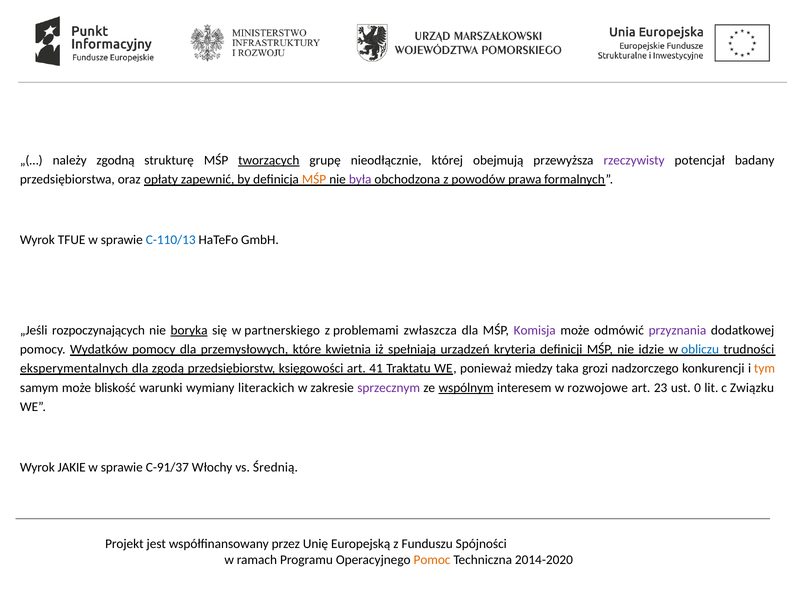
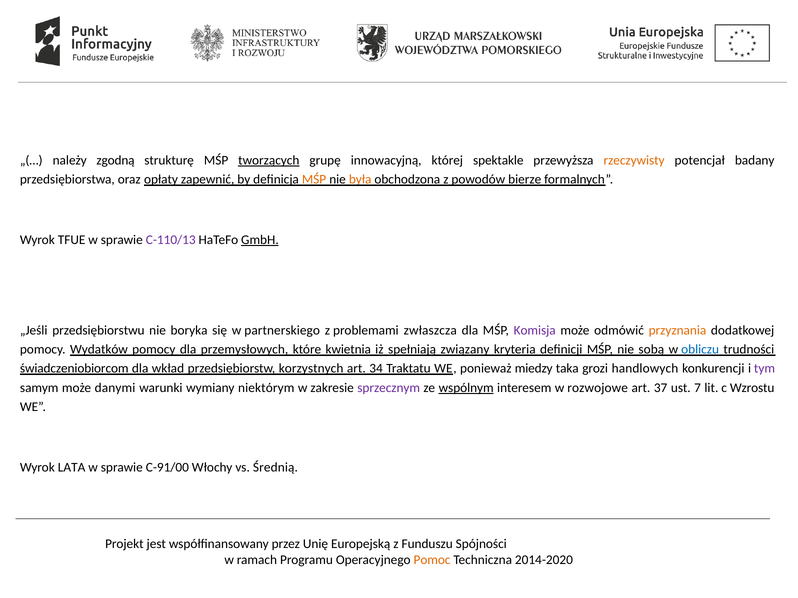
nieodłącznie: nieodłącznie -> innowacyjną (386, 160)
obejmują: obejmują -> spektakle (498, 160)
rzeczywisty colour: purple -> orange (634, 160)
była colour: purple -> orange (360, 180)
prawa: prawa -> bierze (525, 180)
C-110/13 colour: blue -> purple (171, 240)
GmbH underline: none -> present (260, 240)
rozpoczynających: rozpoczynających -> przedsiębiorstwu (98, 331)
boryka underline: present -> none (189, 331)
przyznania colour: purple -> orange (677, 331)
urządzeń: urządzeń -> związany (465, 350)
idzie: idzie -> sobą (651, 350)
eksperymentalnych: eksperymentalnych -> świadczeniobiorcom (74, 369)
zgodą: zgodą -> wkład (168, 369)
księgowości: księgowości -> korzystnych (311, 369)
41: 41 -> 34 (376, 369)
nadzorczego: nadzorczego -> handlowych (645, 369)
tym colour: orange -> purple (765, 369)
bliskość: bliskość -> danymi (115, 388)
literackich: literackich -> niektórym (266, 388)
23: 23 -> 37 (661, 388)
0: 0 -> 7 (698, 388)
Związku: Związku -> Wzrostu (752, 388)
JAKIE: JAKIE -> LATA (72, 468)
C-91/37: C-91/37 -> C-91/00 (167, 468)
